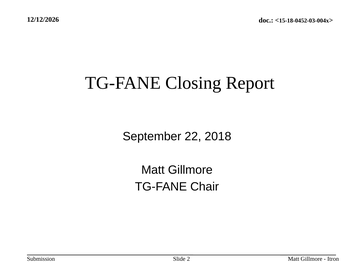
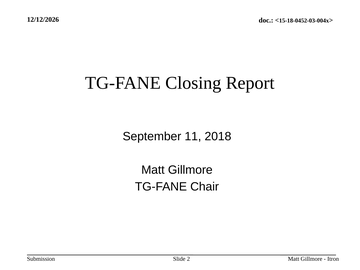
22: 22 -> 11 (193, 136)
